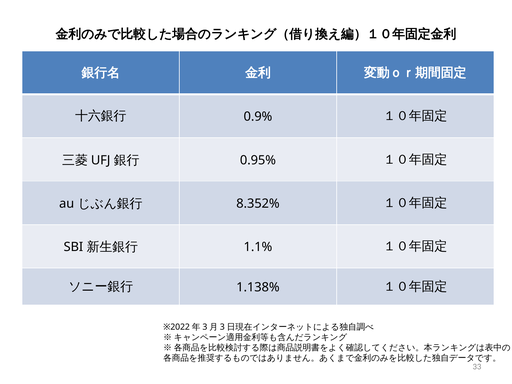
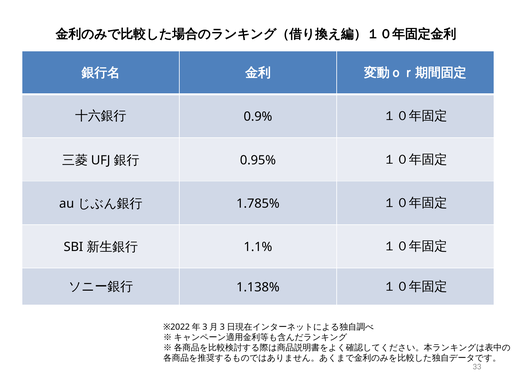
8.352%: 8.352% -> 1.785% (258, 204)
